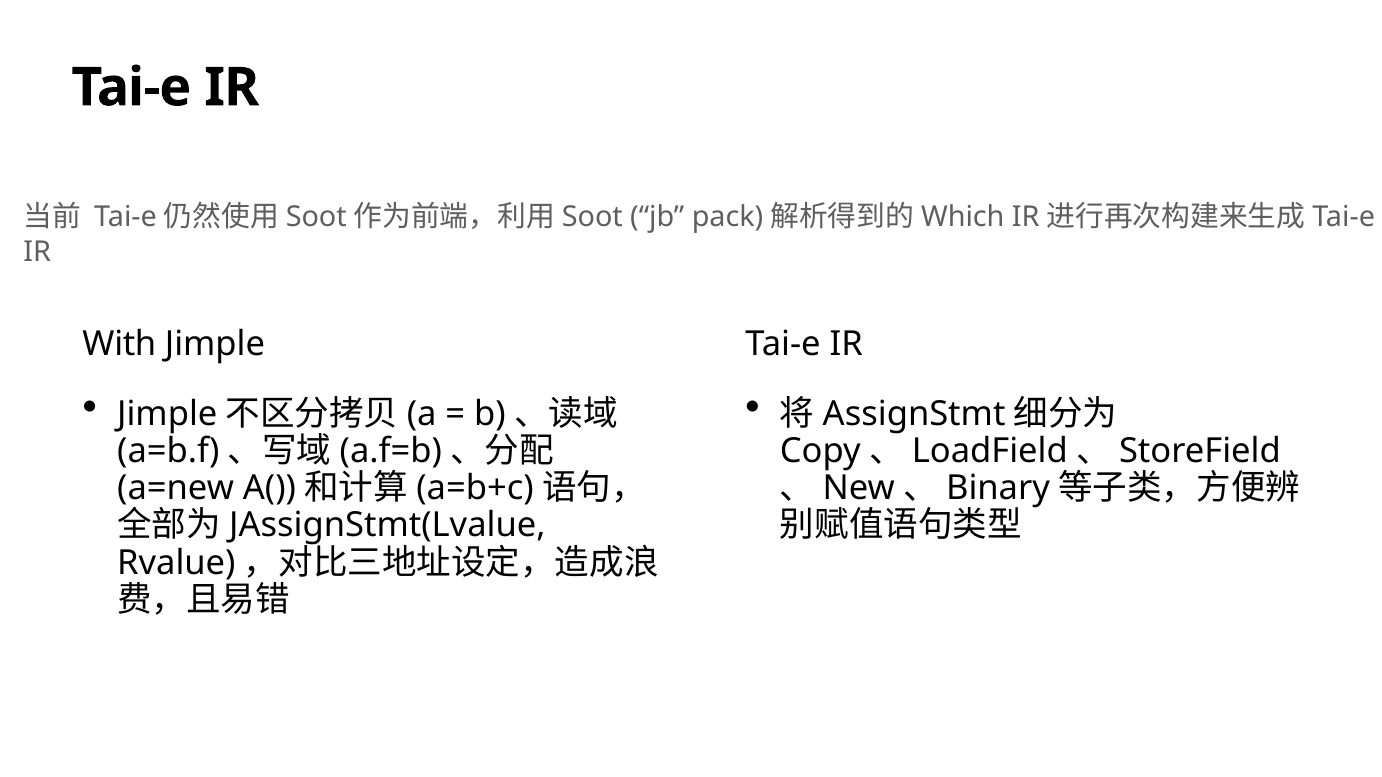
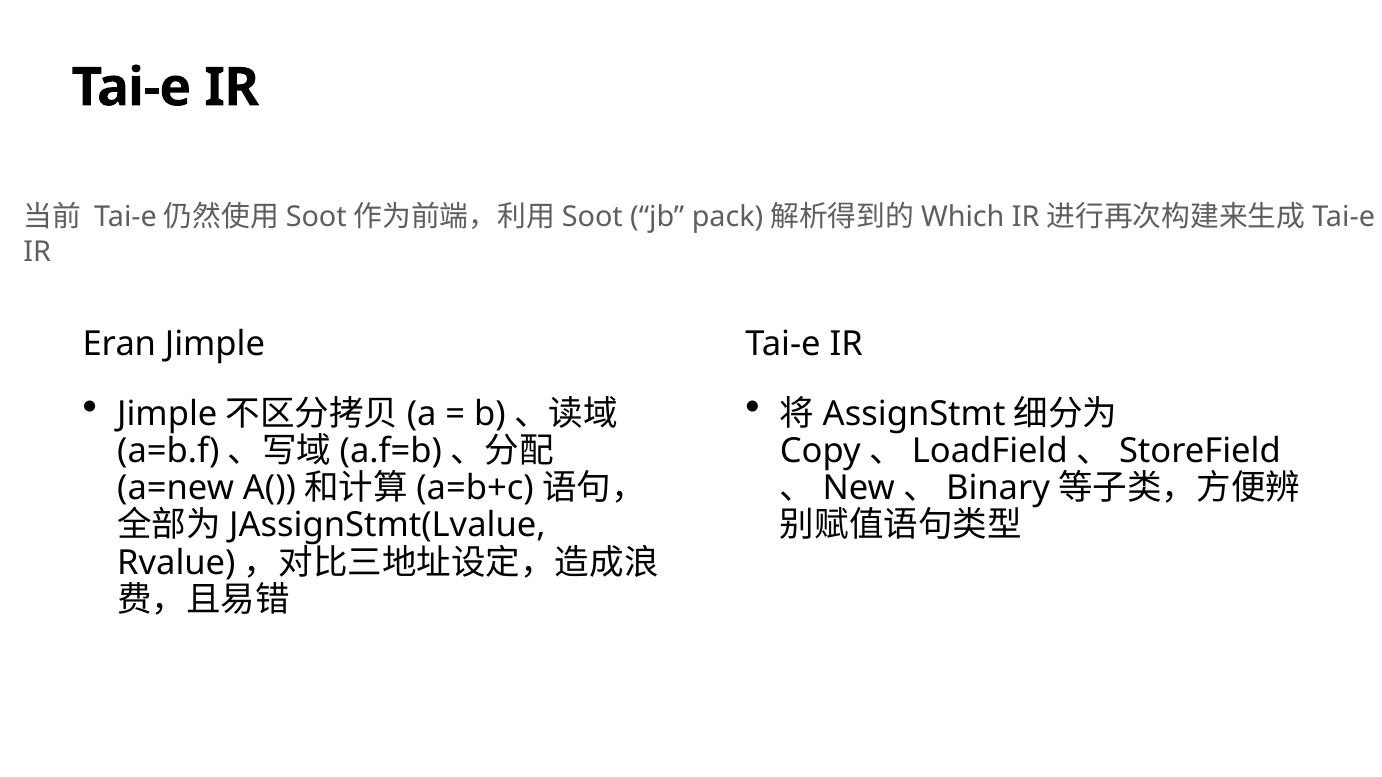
With: With -> Eran (119, 344)
